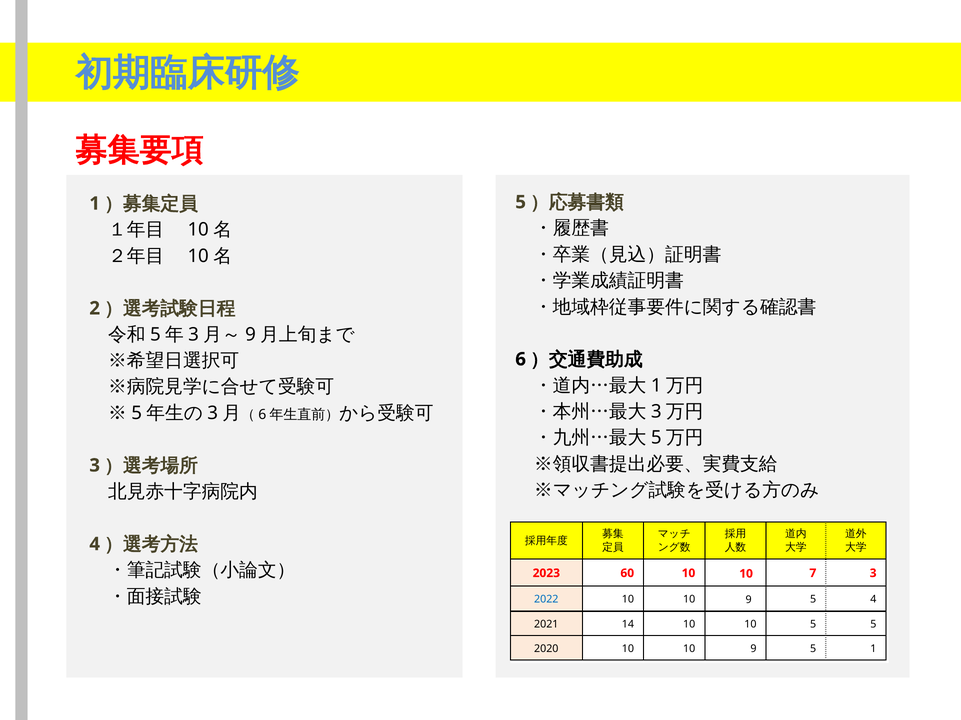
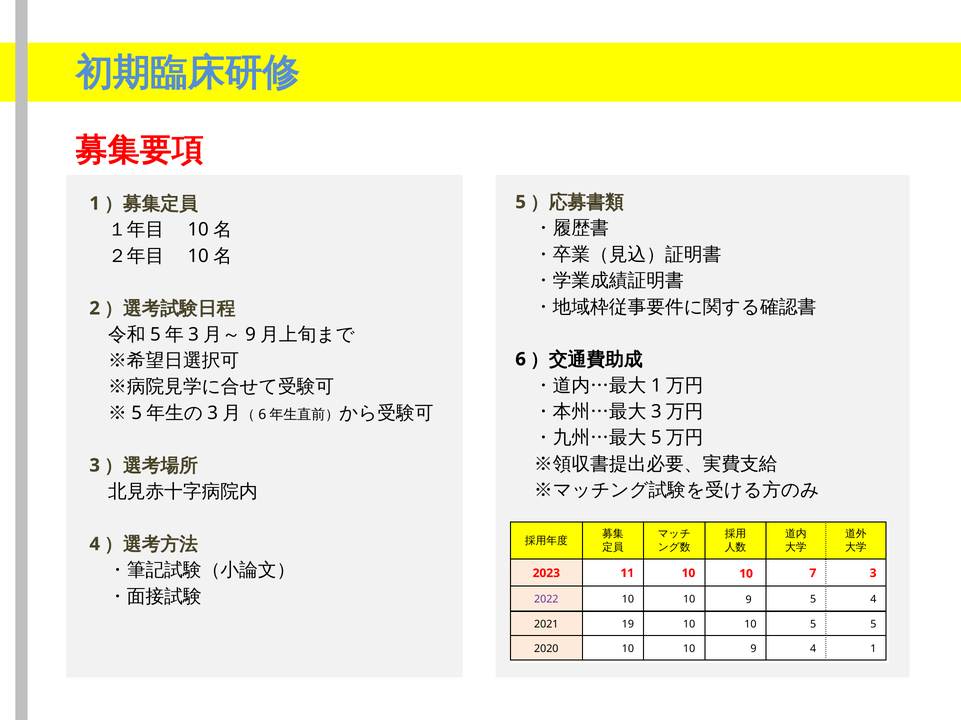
60: 60 -> 11 (627, 574)
2022 colour: blue -> purple (546, 600)
14: 14 -> 19 (628, 625)
5: 5 -> 4 (813, 649)
